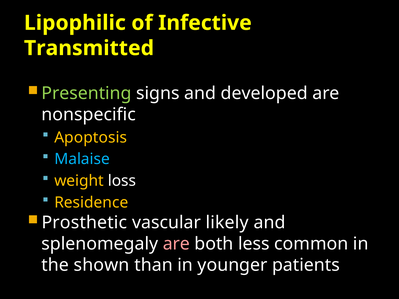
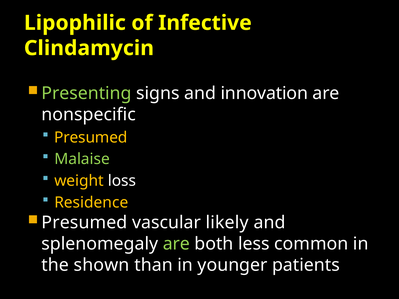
Transmitted: Transmitted -> Clindamycin (89, 48)
developed: developed -> innovation (264, 93)
Apoptosis: Apoptosis -> Presumed (91, 138)
Malaise colour: light blue -> light green (82, 159)
Prosthetic: Prosthetic -> Presumed (84, 223)
are colour: pink -> light green (176, 244)
